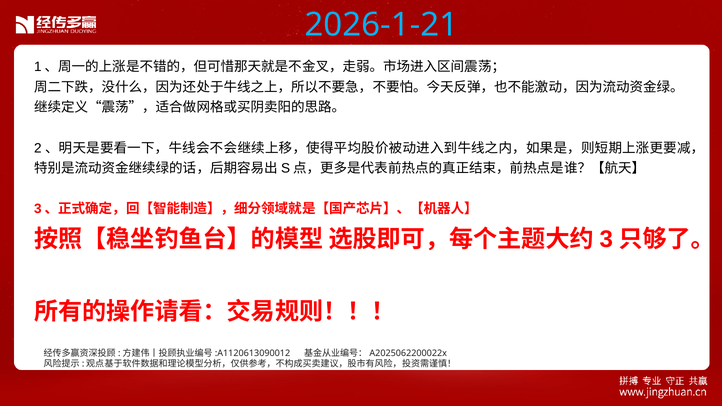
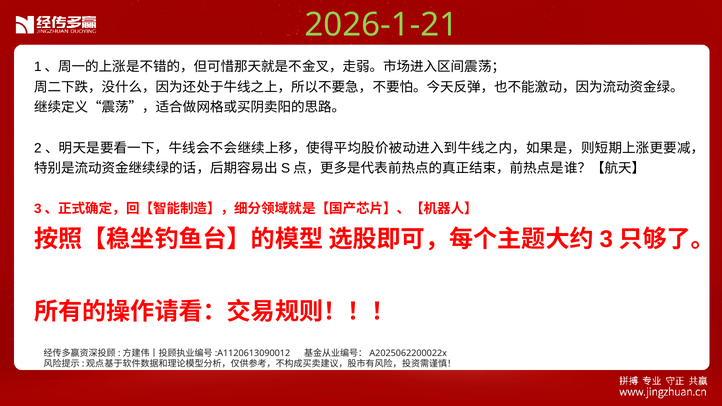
2026-1-21 colour: light blue -> light green (381, 25)
